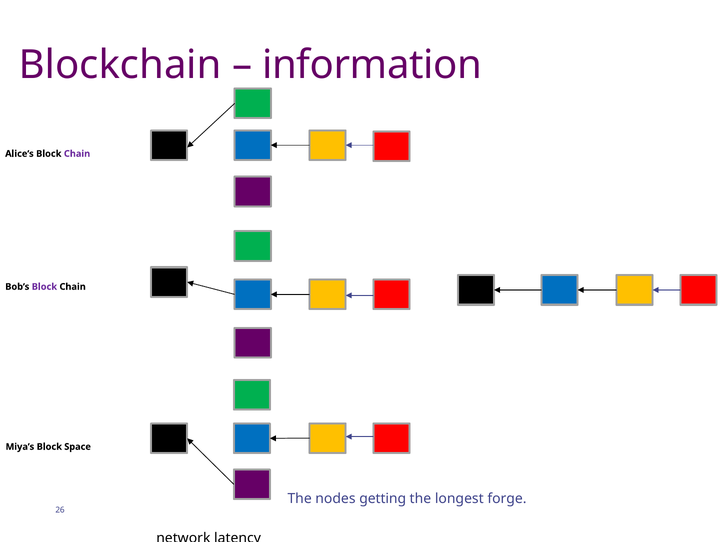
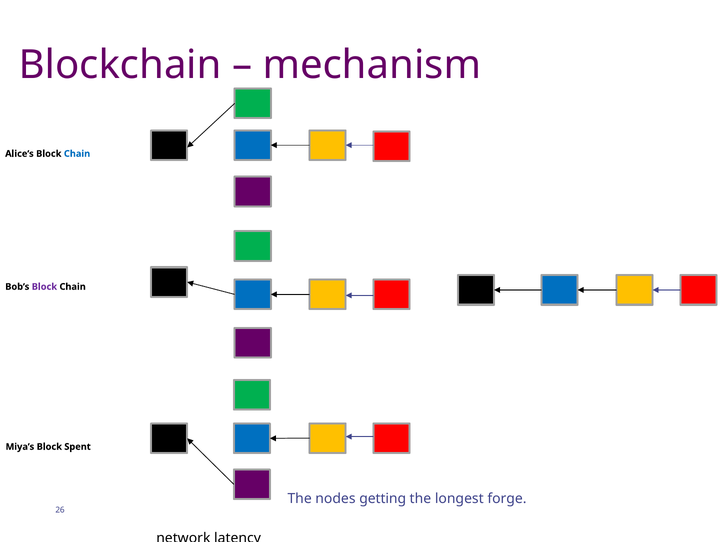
information: information -> mechanism (372, 65)
Chain colour: purple -> blue (77, 154)
Space: Space -> Spent (78, 447)
